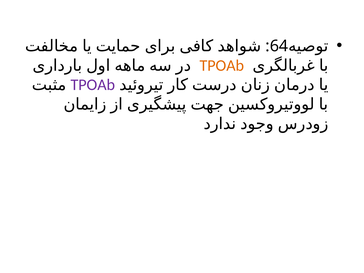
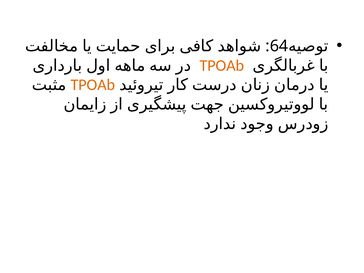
TPOAb colour: purple -> orange (93, 85)
